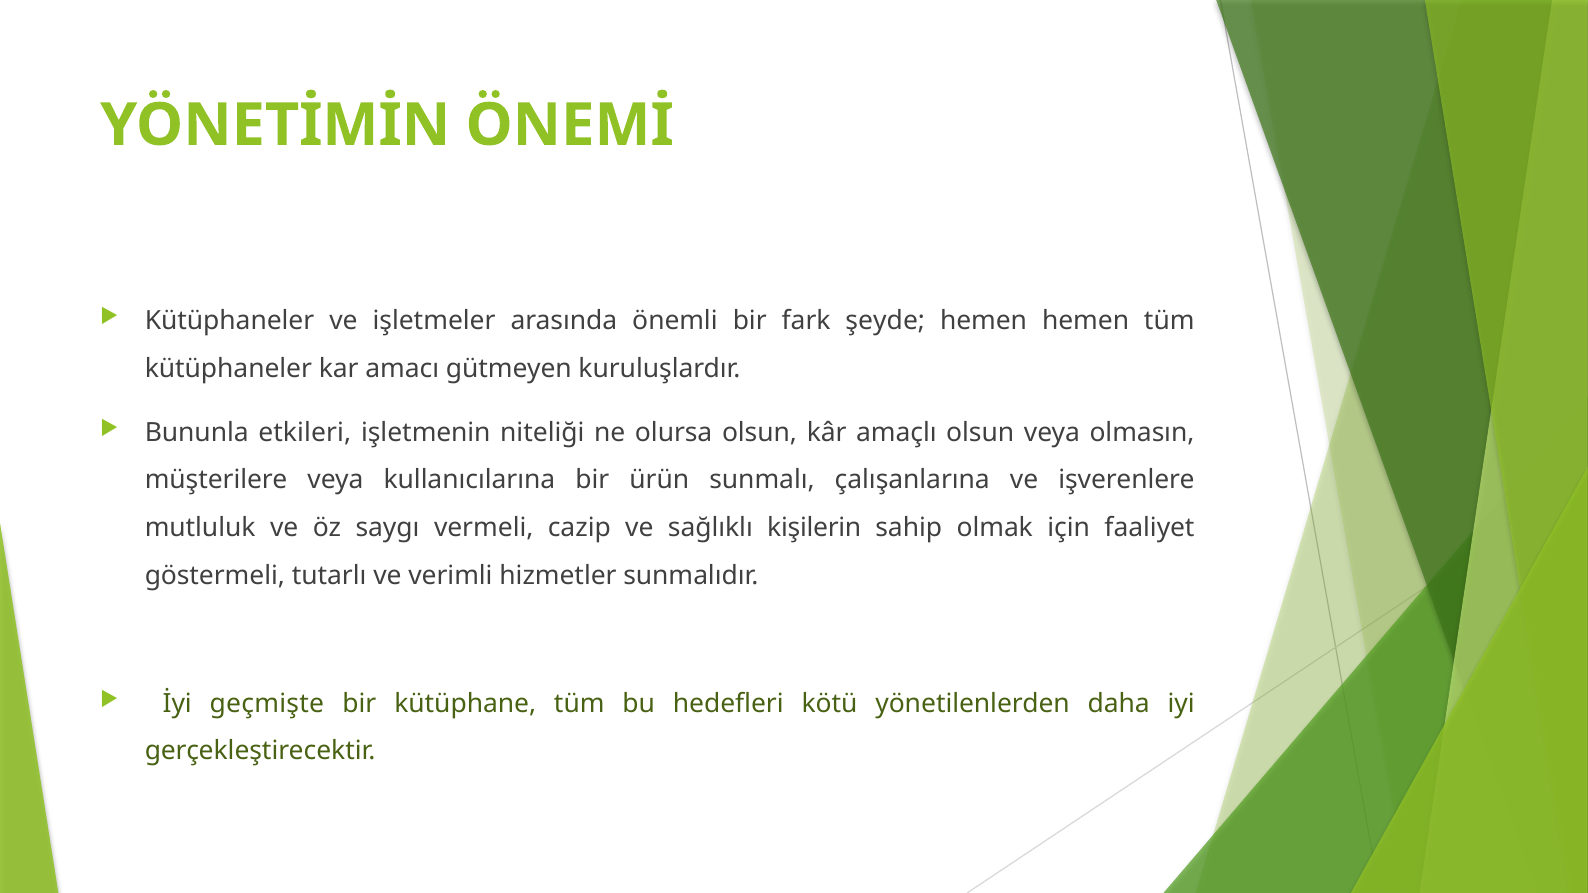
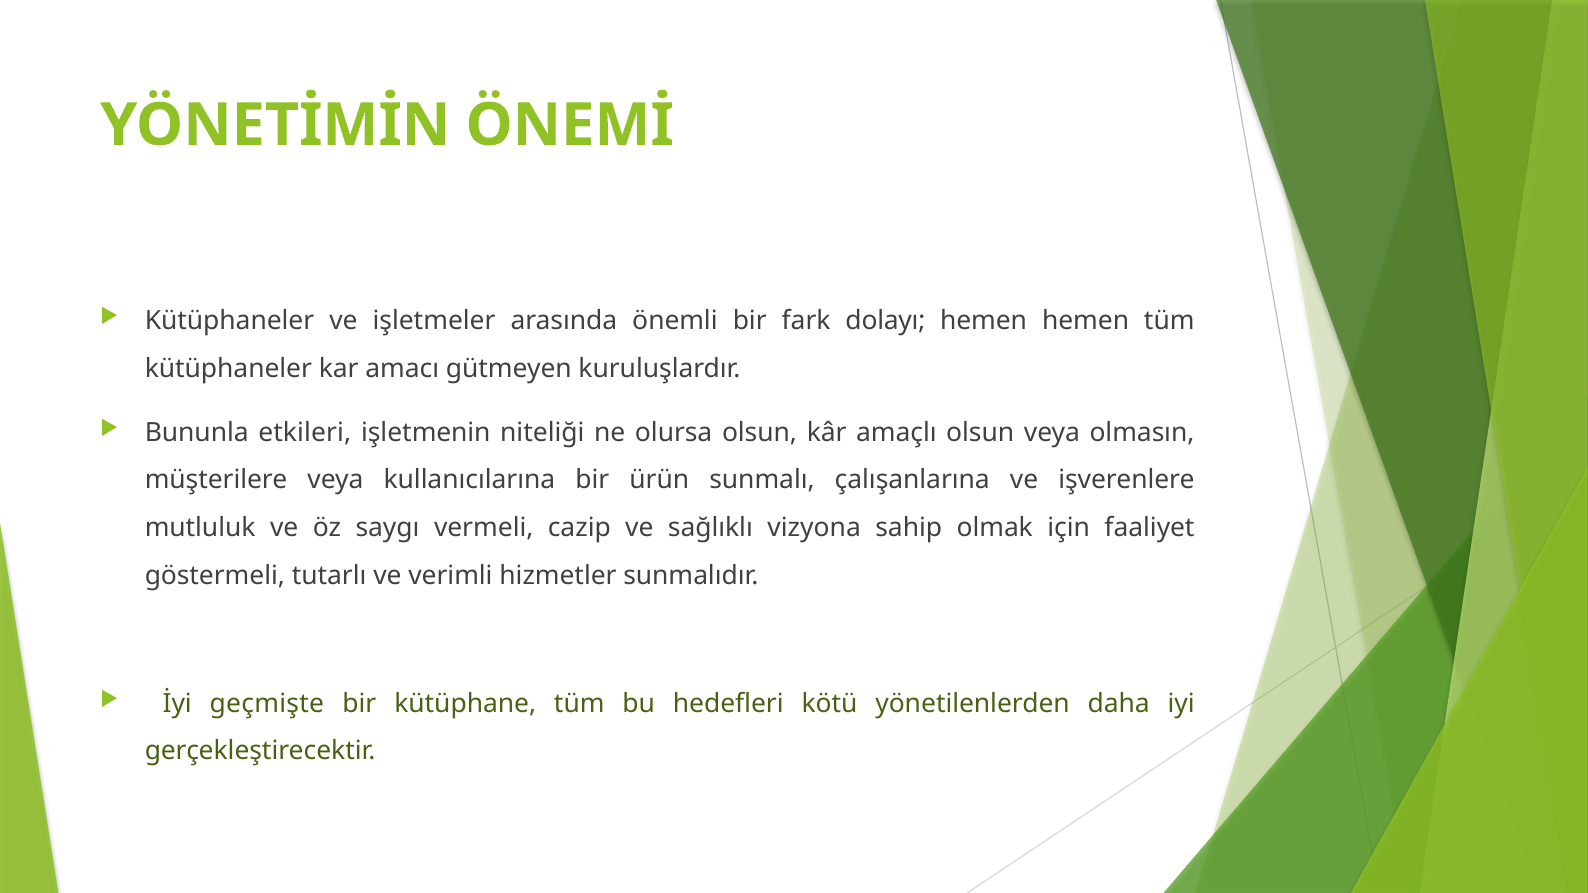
şeyde: şeyde -> dolayı (885, 321)
kişilerin: kişilerin -> vizyona (814, 528)
